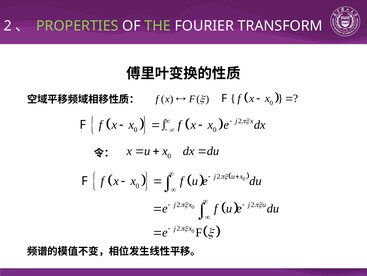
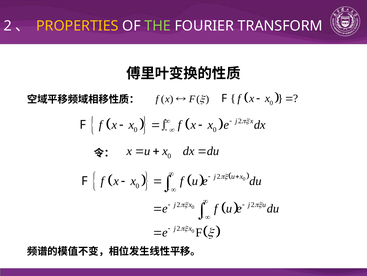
PROPERTIES colour: light green -> yellow (77, 26)
